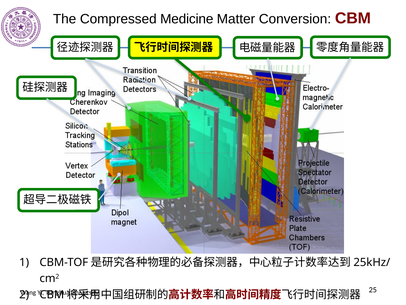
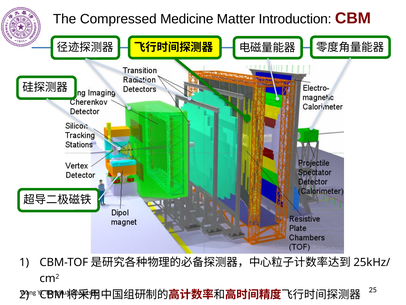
Conversion: Conversion -> Introduction (295, 19)
